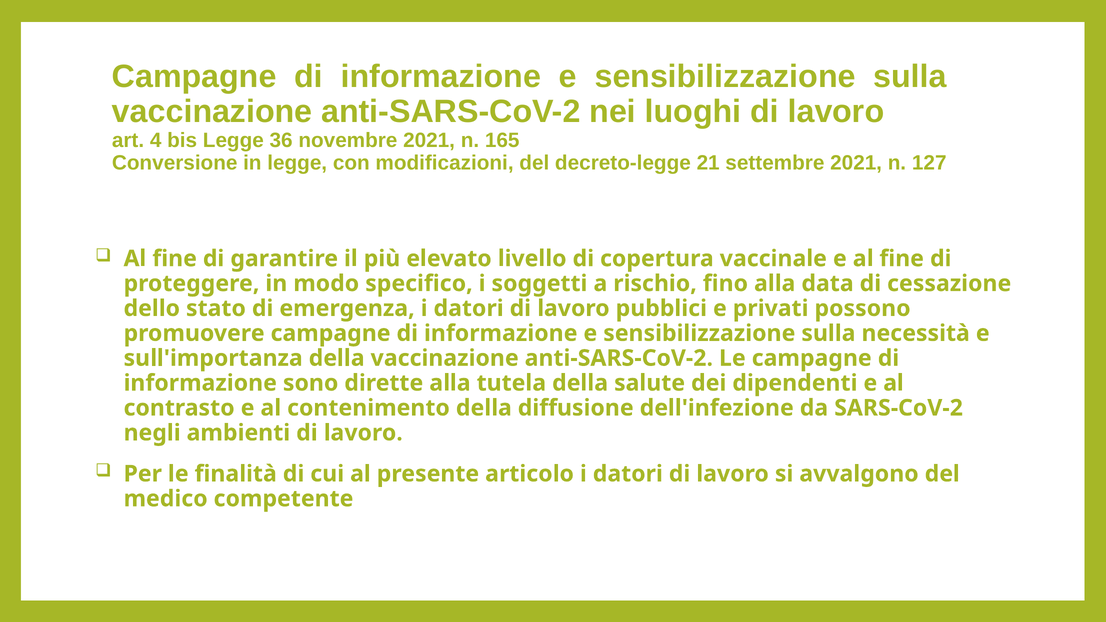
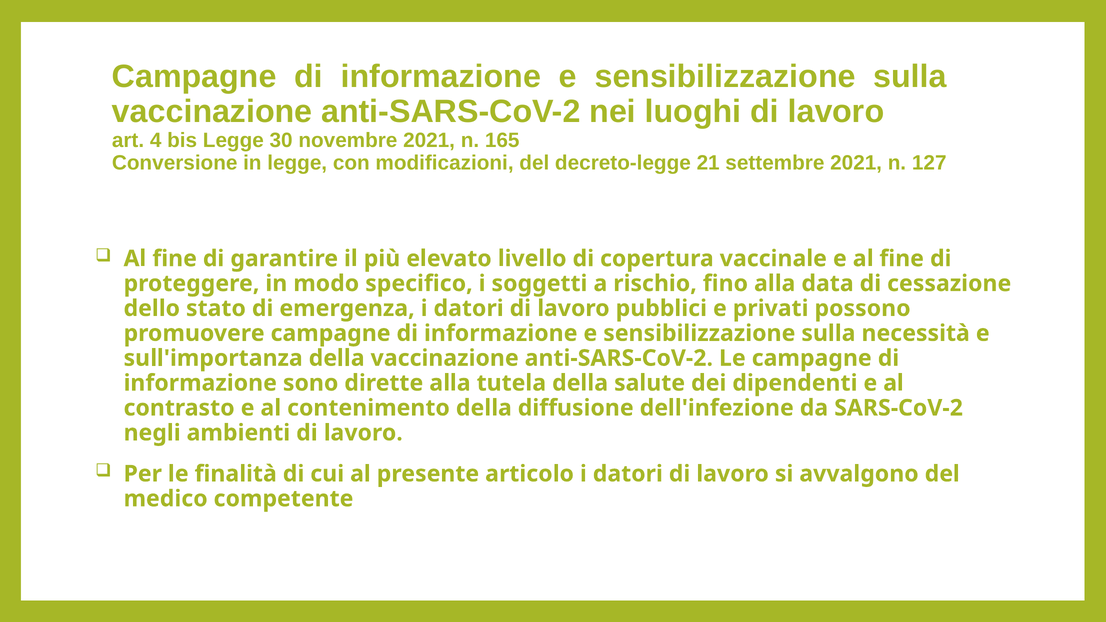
36: 36 -> 30 (281, 140)
